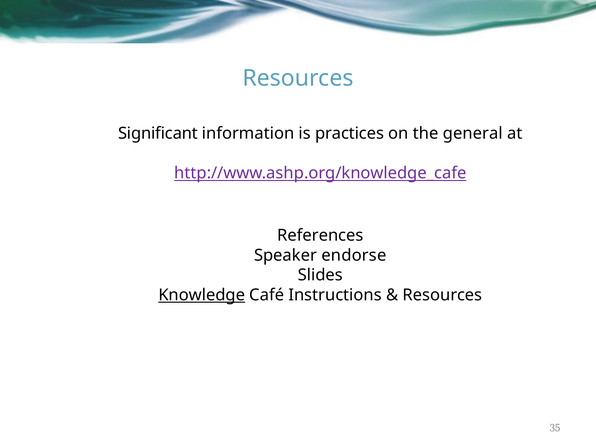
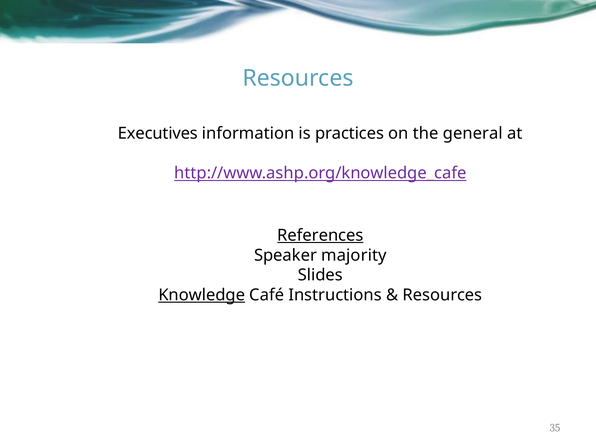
Significant: Significant -> Executives (158, 133)
References underline: none -> present (320, 235)
endorse: endorse -> majority (354, 255)
